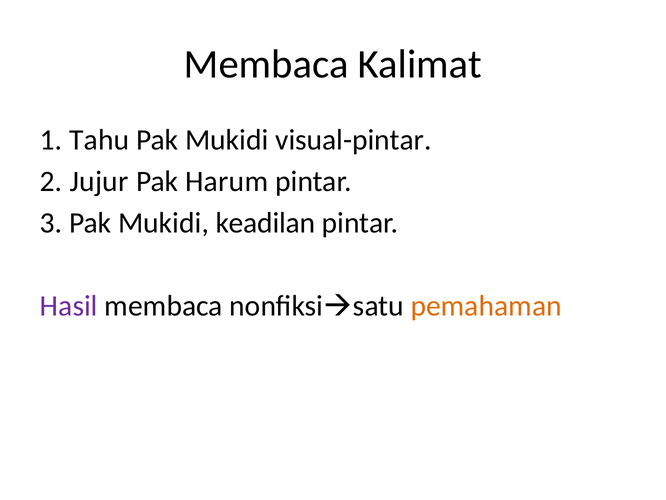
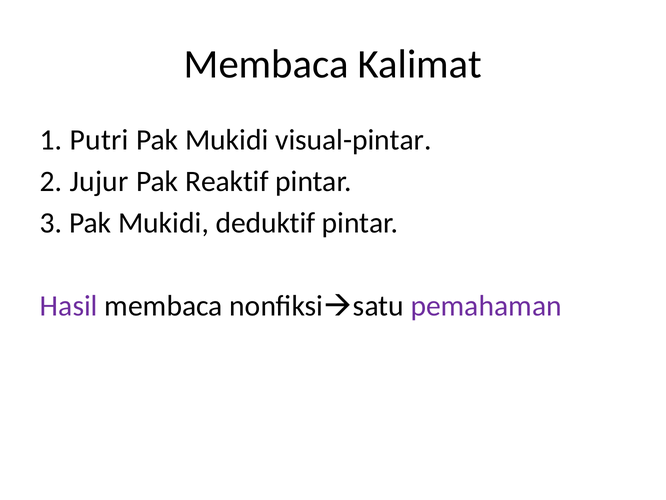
Tahu: Tahu -> Putri (99, 140)
Harum: Harum -> Reaktif (227, 181)
keadilan: keadilan -> deduktif (265, 223)
pemahaman colour: orange -> purple (486, 306)
